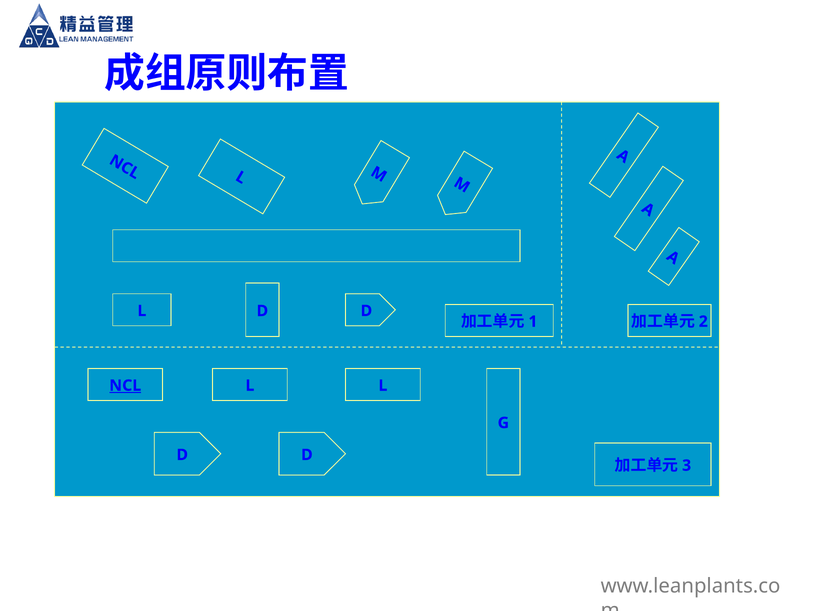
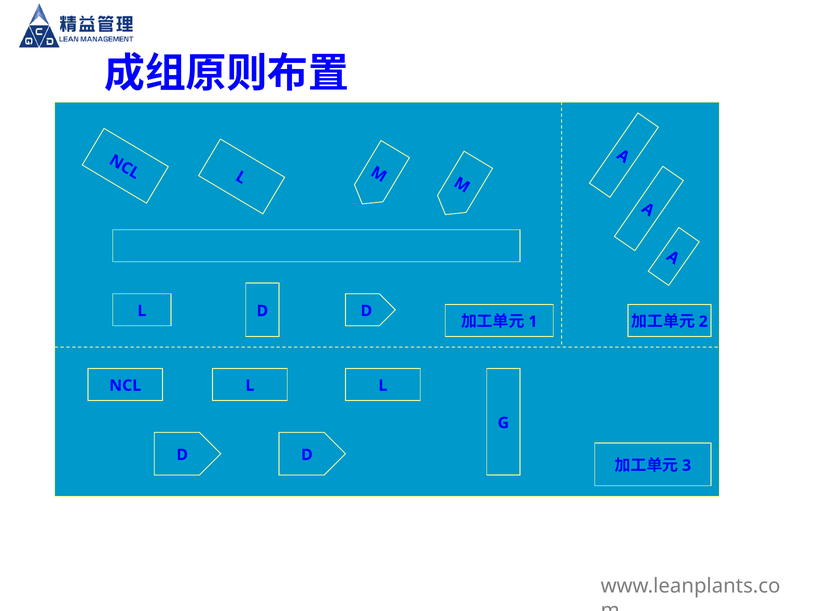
NCL underline: present -> none (125, 386)
